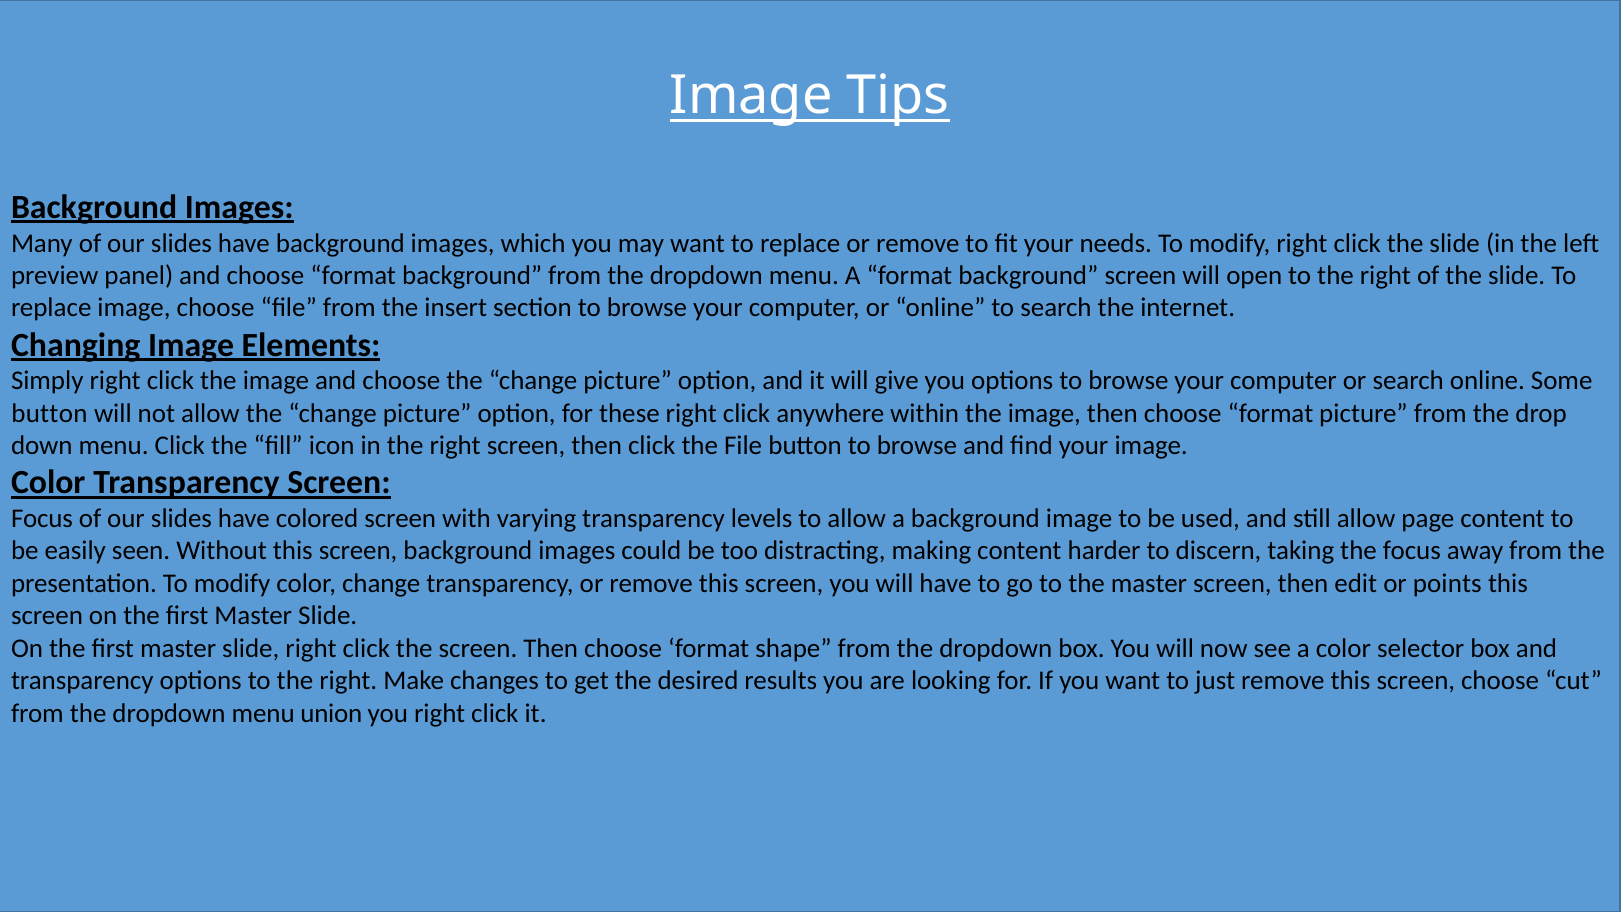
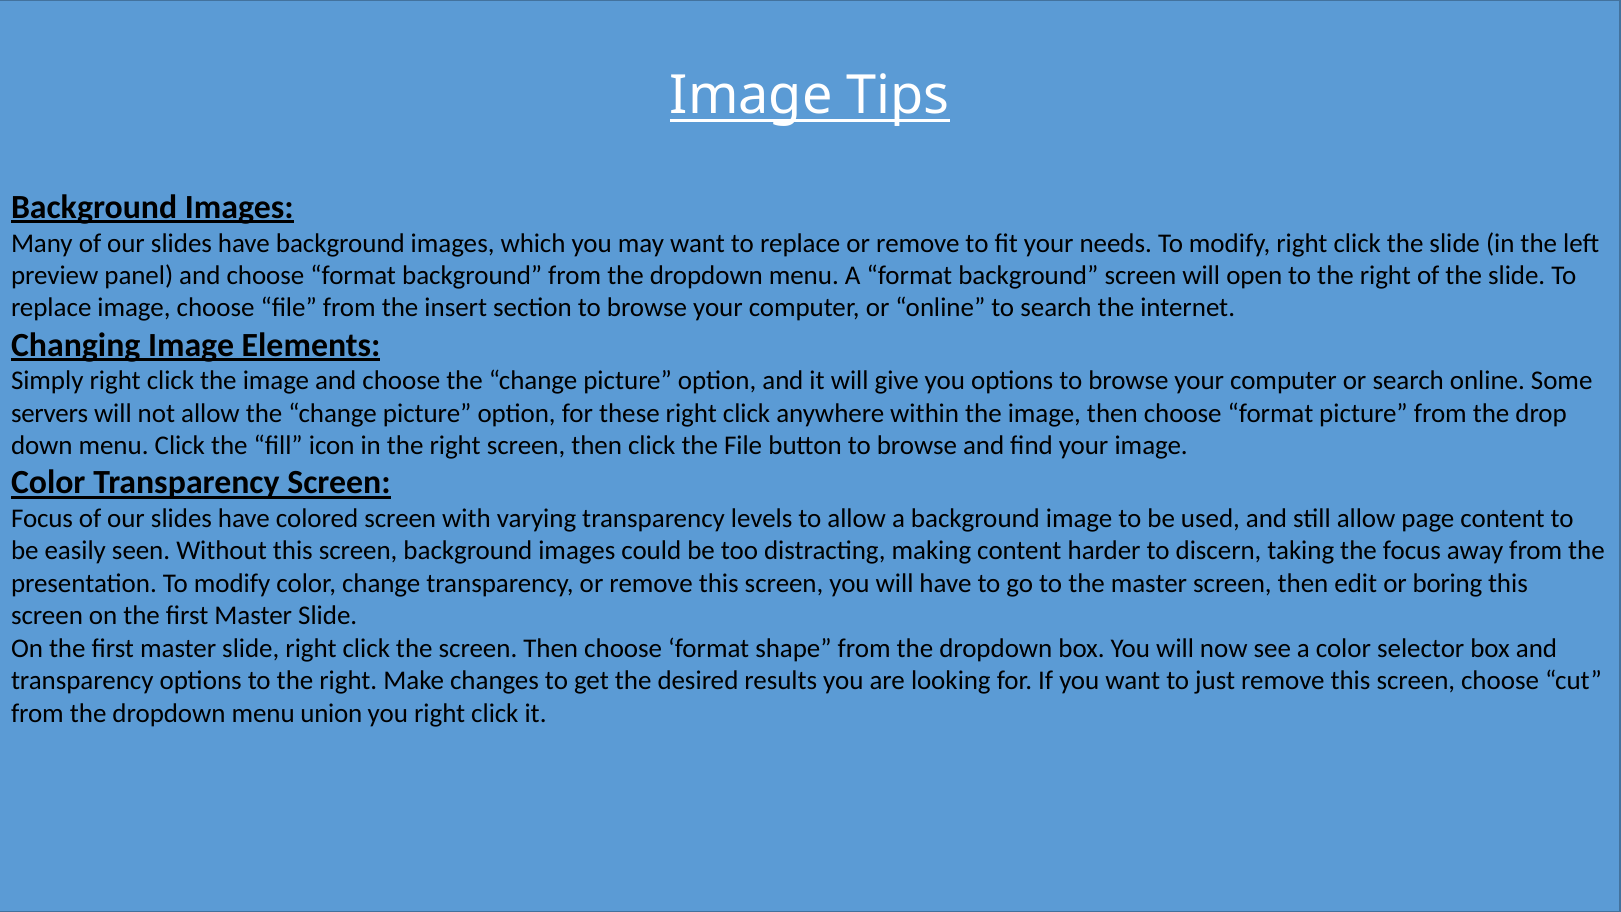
button: button -> servers (50, 413)
points: points -> boring (1447, 583)
